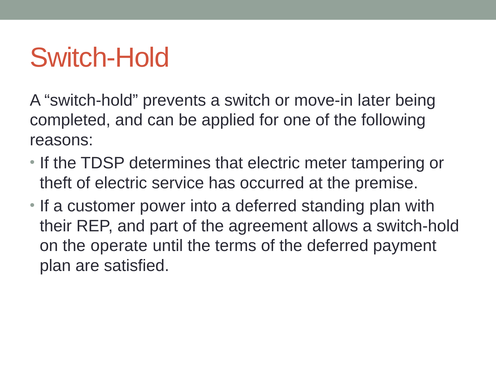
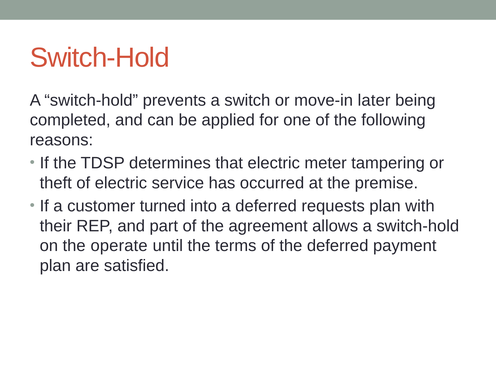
power: power -> turned (163, 206)
standing: standing -> requests (333, 206)
